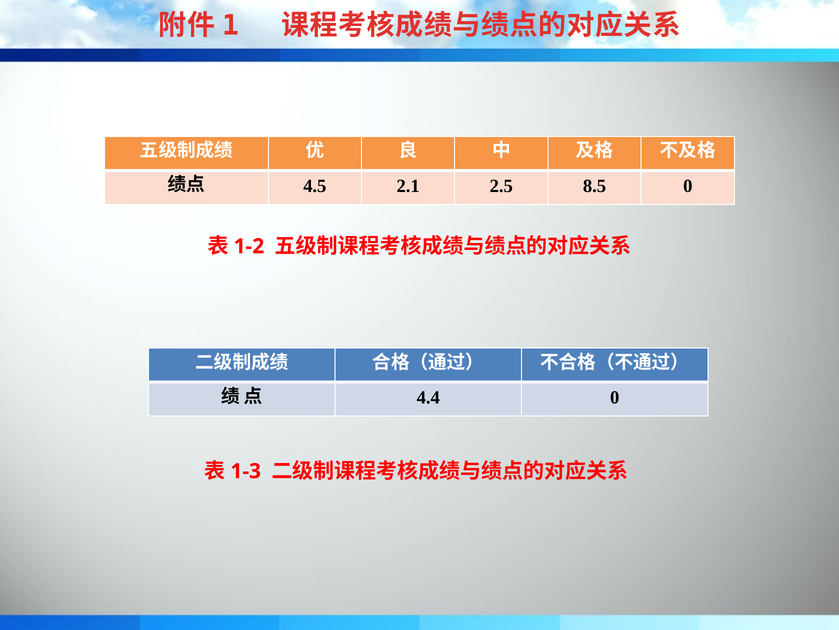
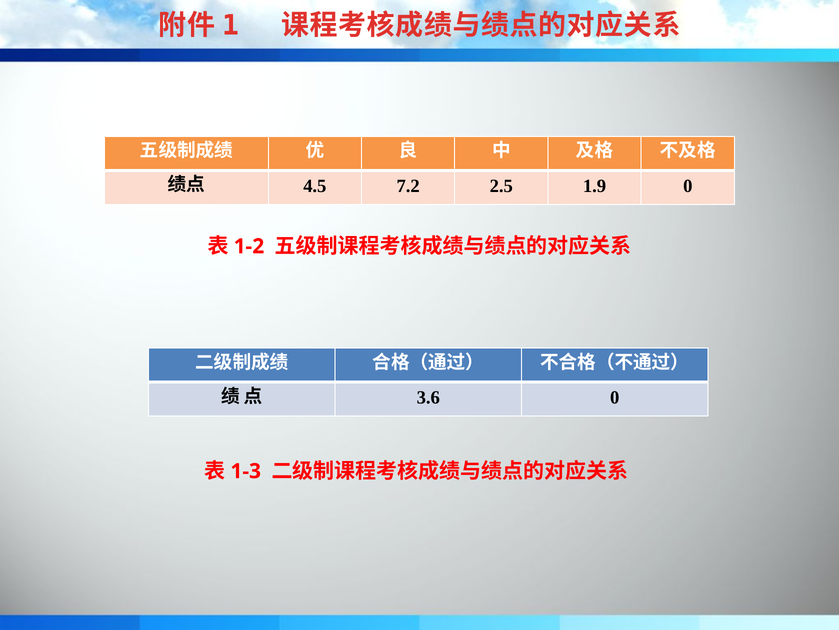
2.1: 2.1 -> 7.2 (408, 186)
8.5: 8.5 -> 1.9 (595, 186)
4.4: 4.4 -> 3.6 (428, 397)
